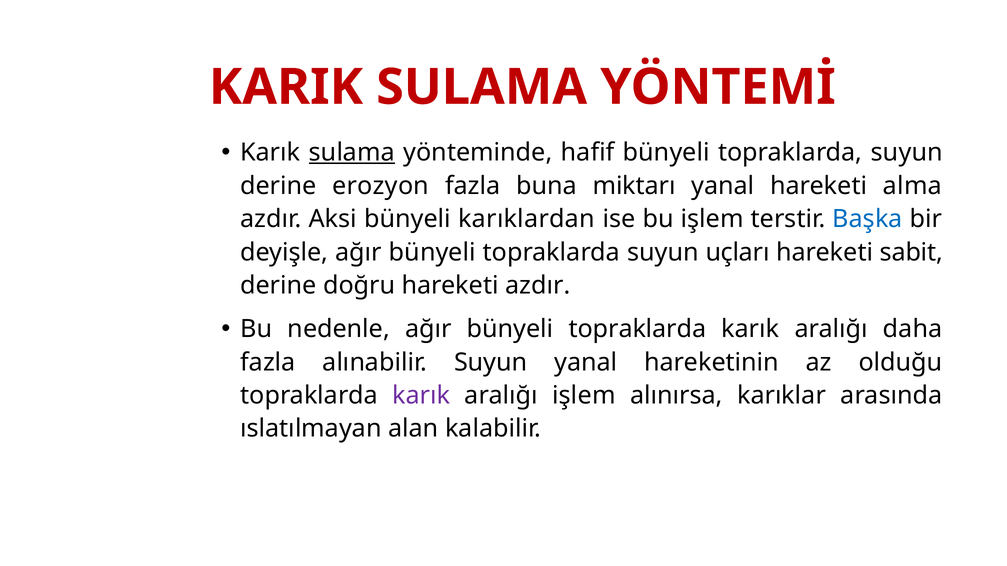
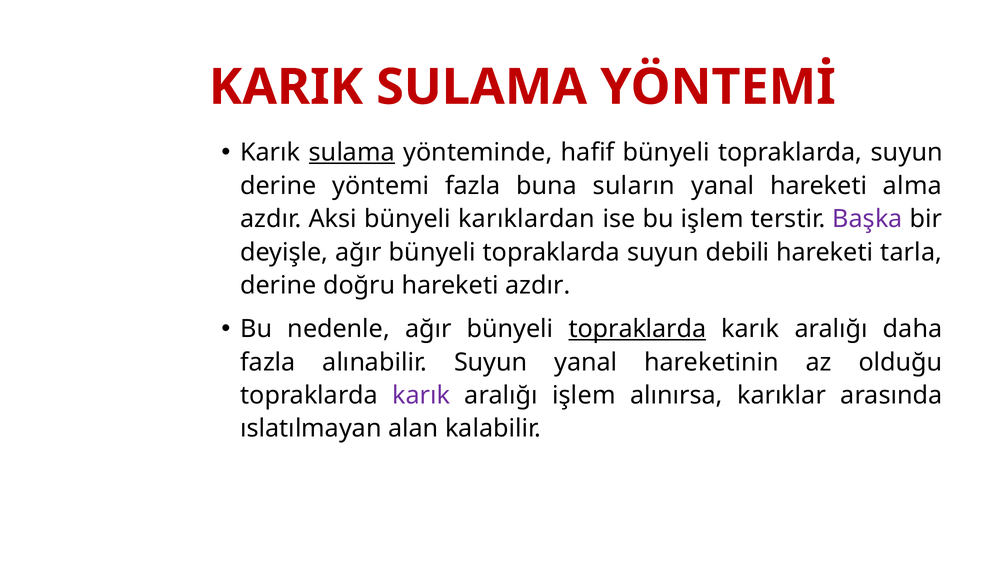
erozyon: erozyon -> yöntemi (381, 186)
miktarı: miktarı -> suların (634, 186)
Başka colour: blue -> purple (868, 219)
uçları: uçları -> debili (738, 252)
sabit: sabit -> tarla (911, 252)
topraklarda underline: none -> present (637, 329)
